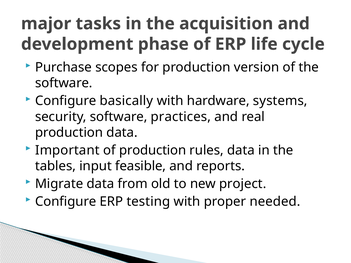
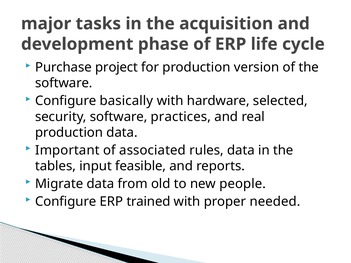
scopes: scopes -> project (117, 67)
systems: systems -> selected (280, 101)
of production: production -> associated (153, 150)
project: project -> people (243, 184)
testing: testing -> trained (148, 202)
